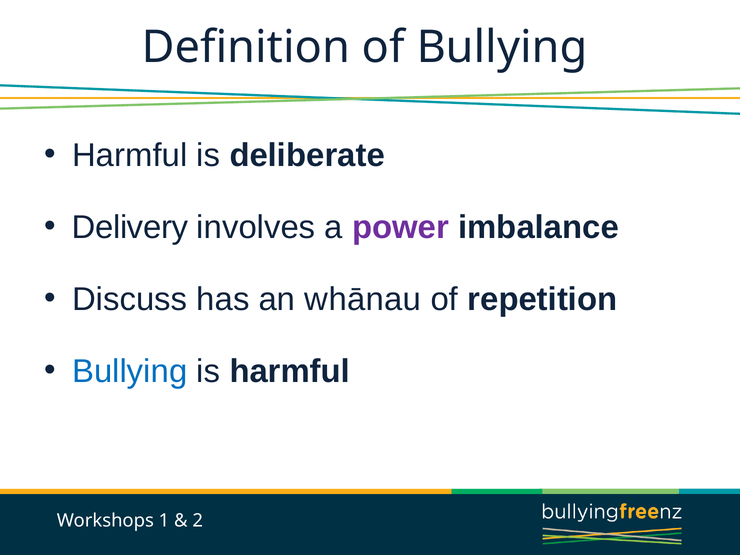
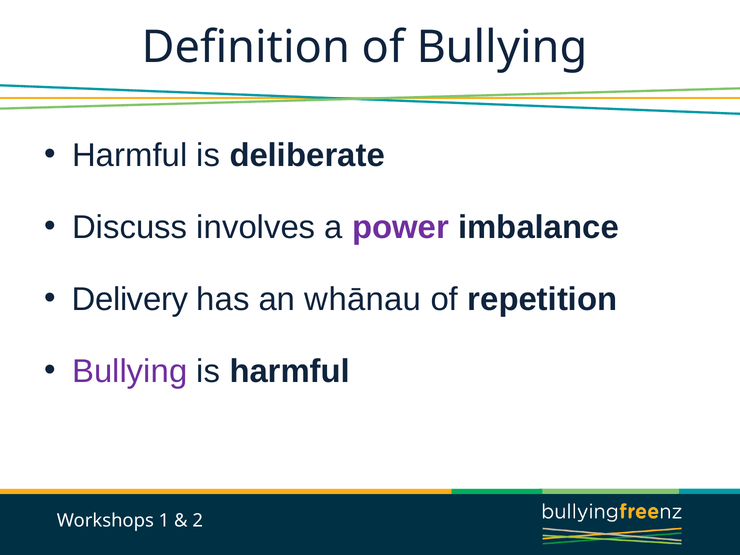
Delivery: Delivery -> Discuss (130, 227)
Discuss: Discuss -> Delivery (130, 299)
Bullying colour: blue -> purple (130, 371)
